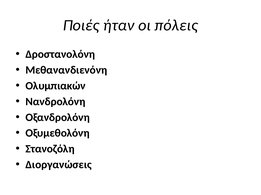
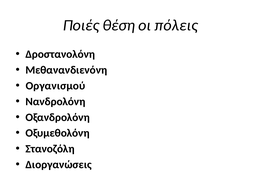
ήταν: ήταν -> θέση (119, 25)
Ολυμπιακών: Ολυμπιακών -> Οργανισμού (55, 86)
